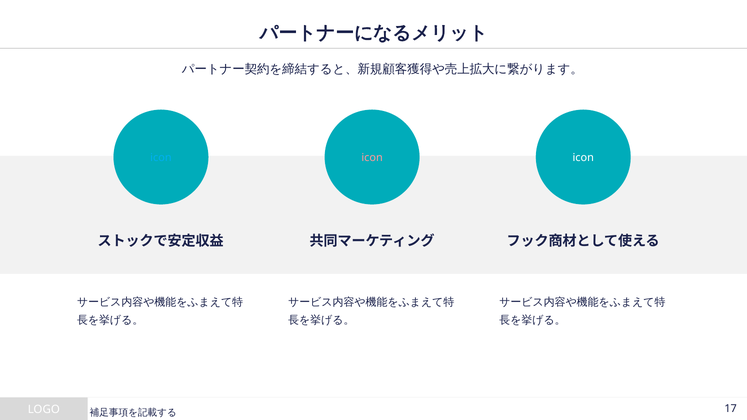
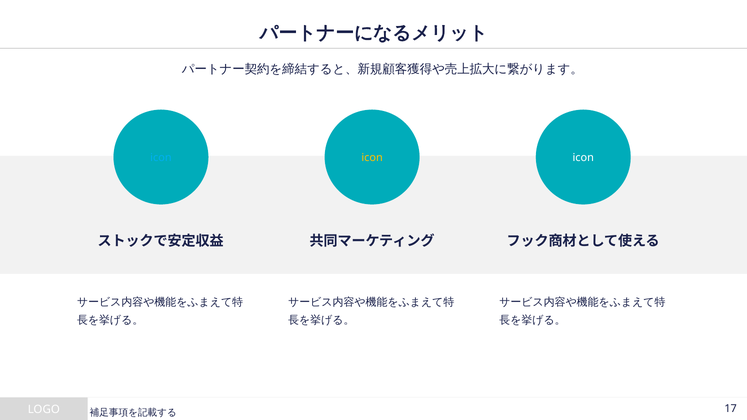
icon colour: pink -> yellow (372, 158)
